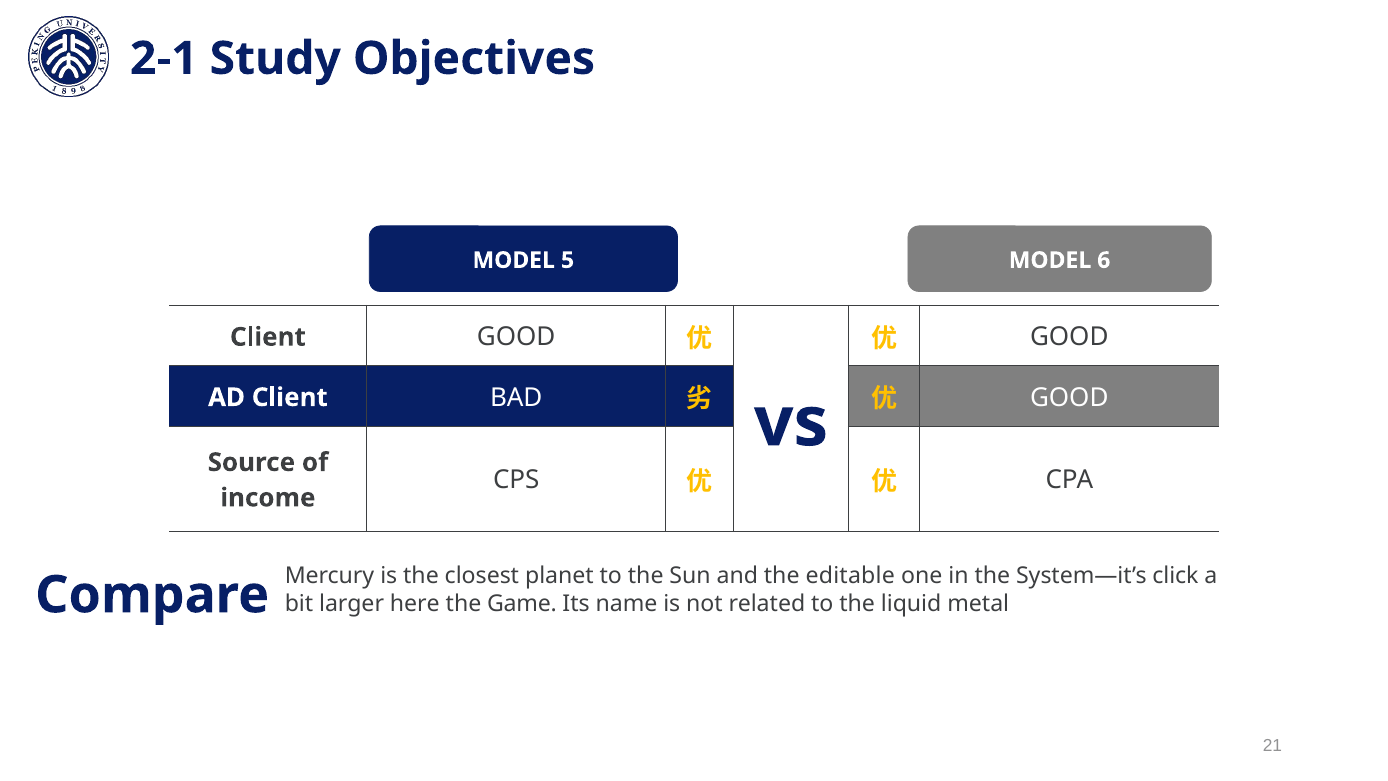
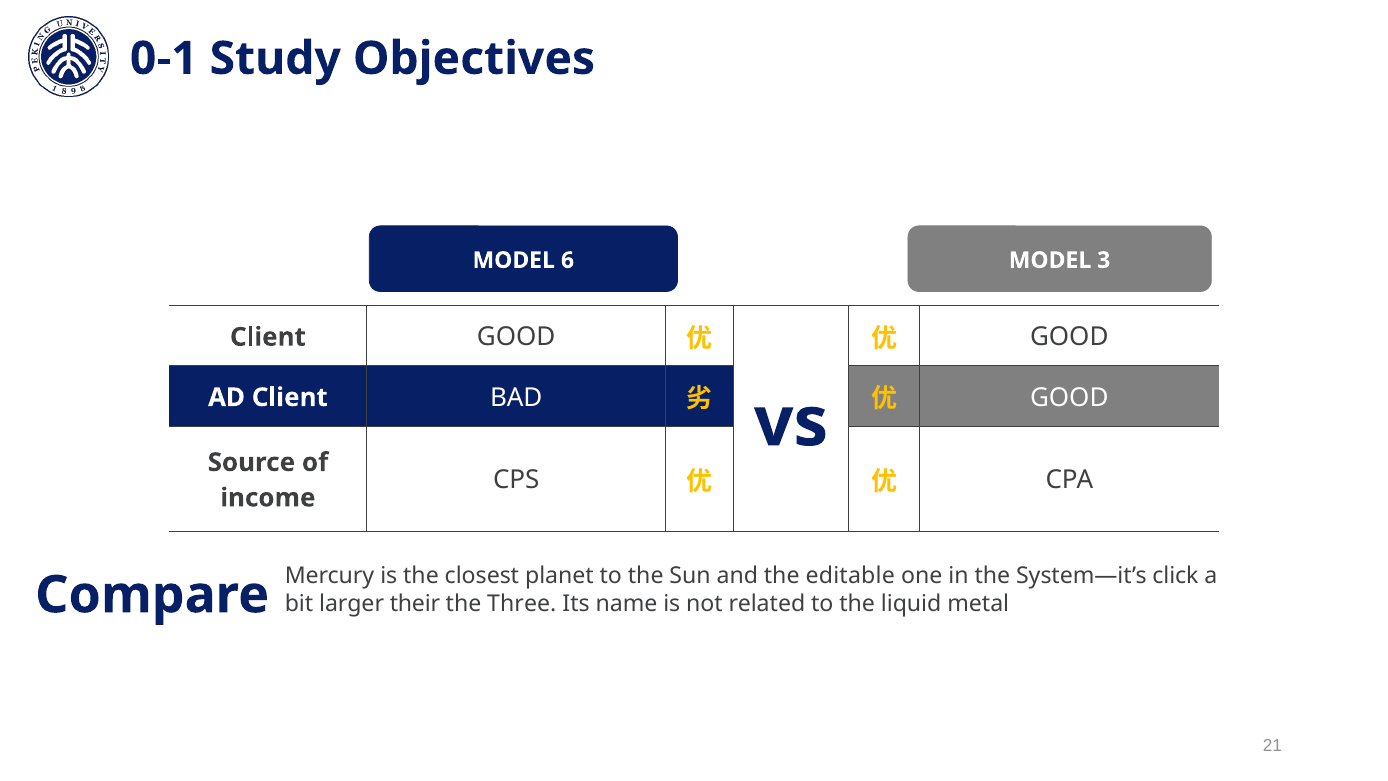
2-1: 2-1 -> 0-1 (164, 59)
5: 5 -> 6 (568, 260)
6: 6 -> 3 (1104, 260)
here: here -> their (415, 603)
Game: Game -> Three (522, 603)
